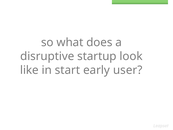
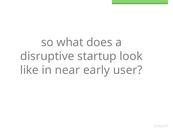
start: start -> near (67, 70)
